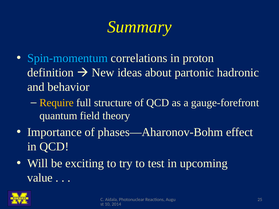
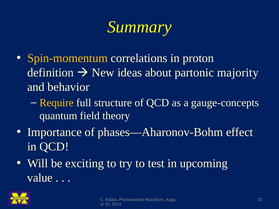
Spin-momentum colour: light blue -> yellow (68, 58)
hadronic: hadronic -> majority (238, 73)
gauge-forefront: gauge-forefront -> gauge-concepts (225, 103)
